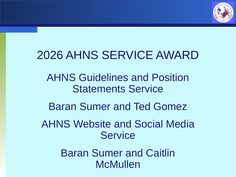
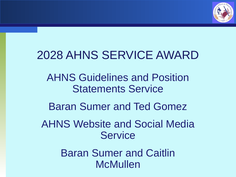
2026: 2026 -> 2028 (50, 55)
